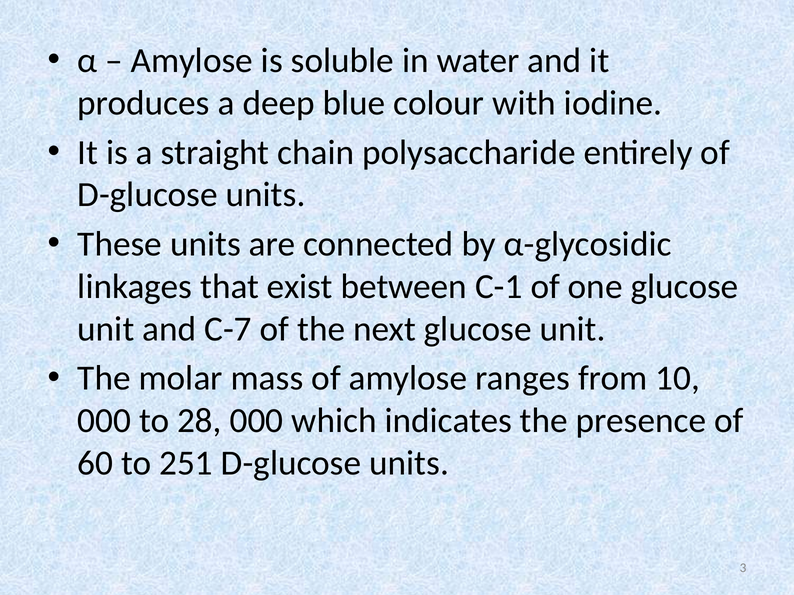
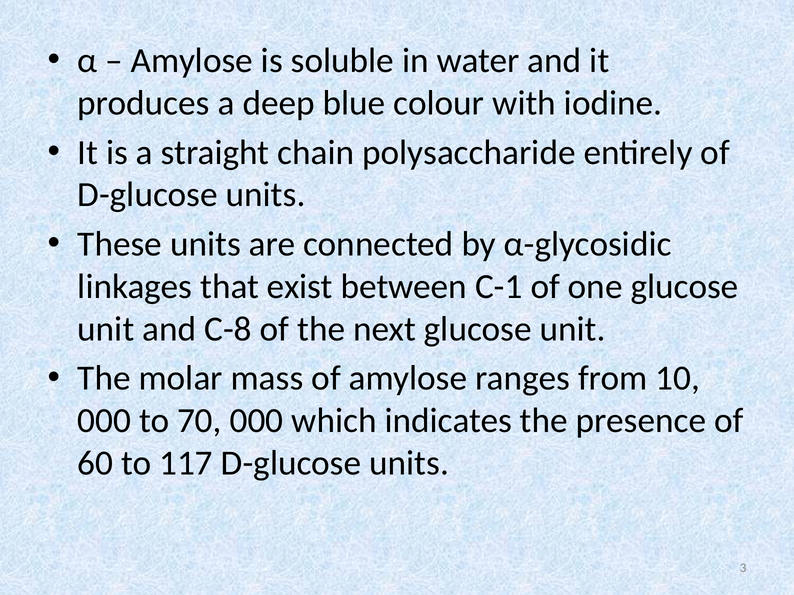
C-7: C-7 -> C-8 (228, 329)
28: 28 -> 70 (199, 421)
251: 251 -> 117 (186, 463)
